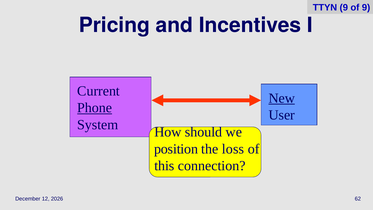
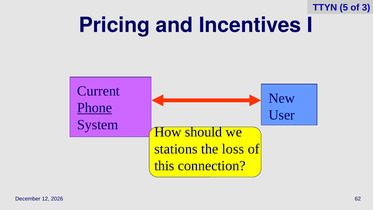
TTYN 9: 9 -> 5 (344, 8)
of 9: 9 -> 3 (366, 8)
New underline: present -> none (282, 98)
position: position -> stations (176, 149)
